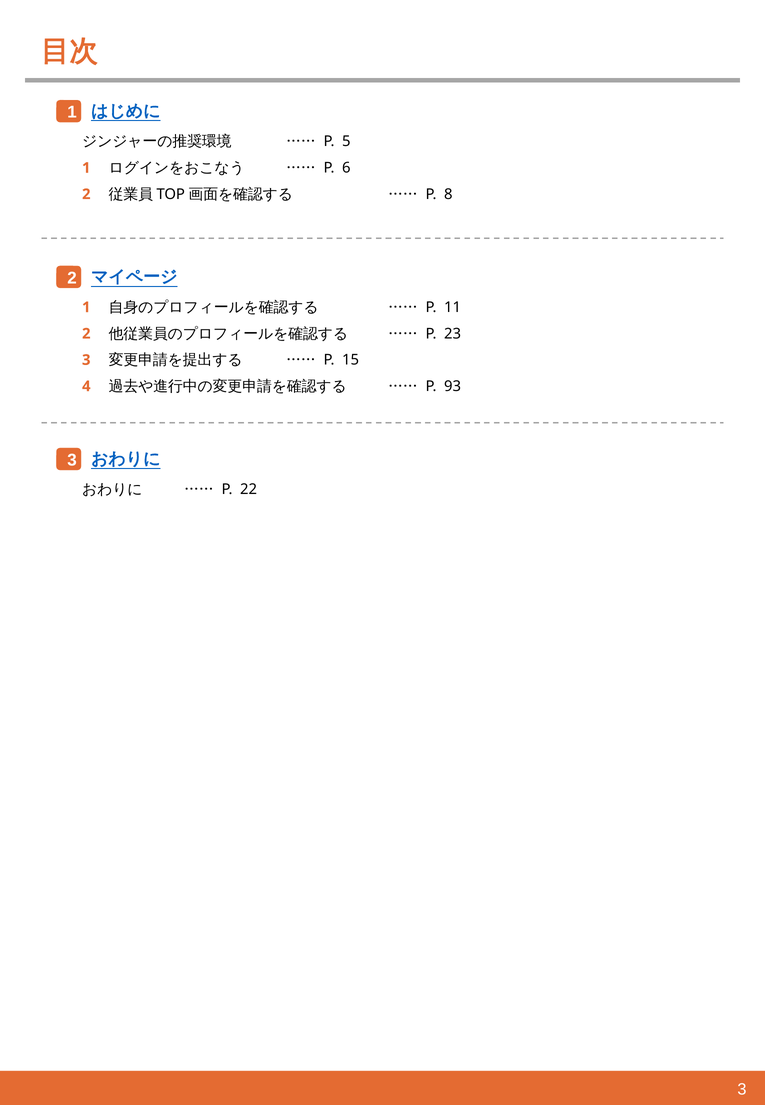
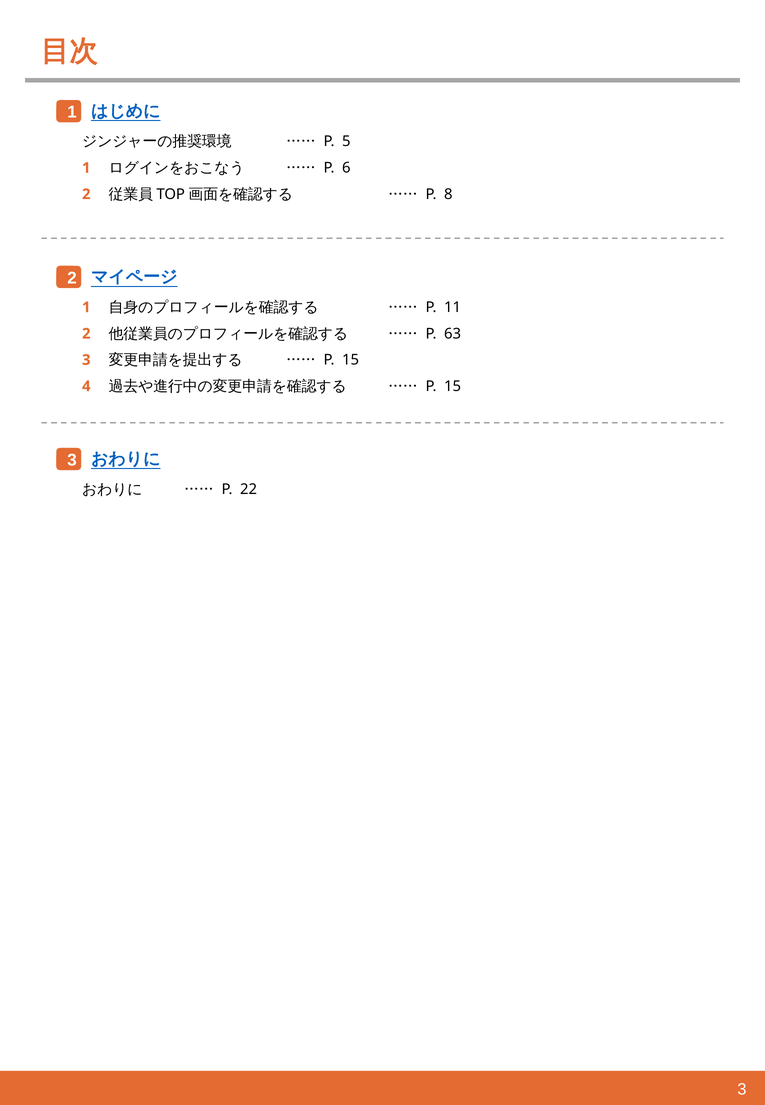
23: 23 -> 63 (453, 334)
93: 93 -> 15 (453, 386)
